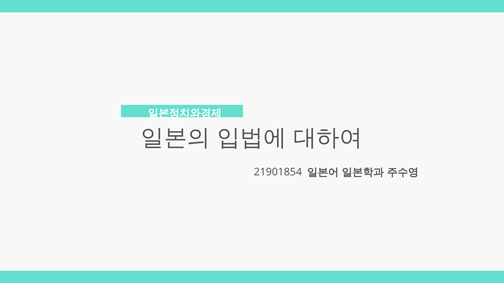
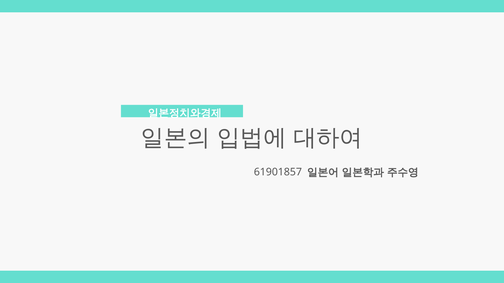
21901854: 21901854 -> 61901857 (278, 172)
